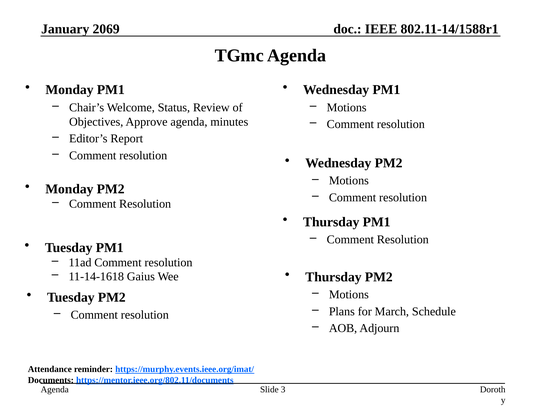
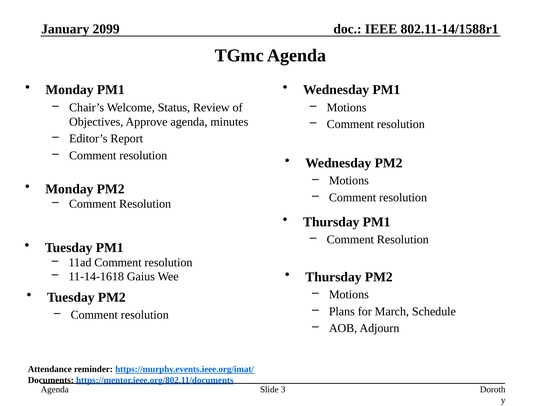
2069: 2069 -> 2099 (106, 29)
